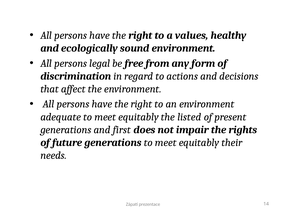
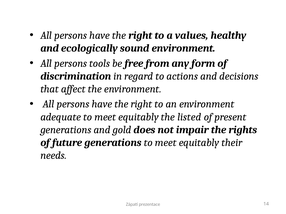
legal: legal -> tools (100, 63)
first: first -> gold (122, 130)
